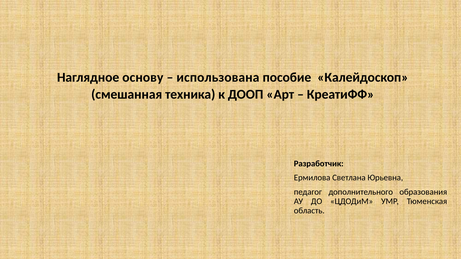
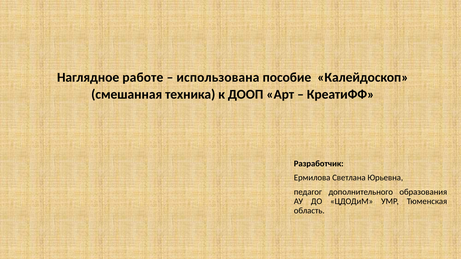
основу: основу -> работе (143, 77)
